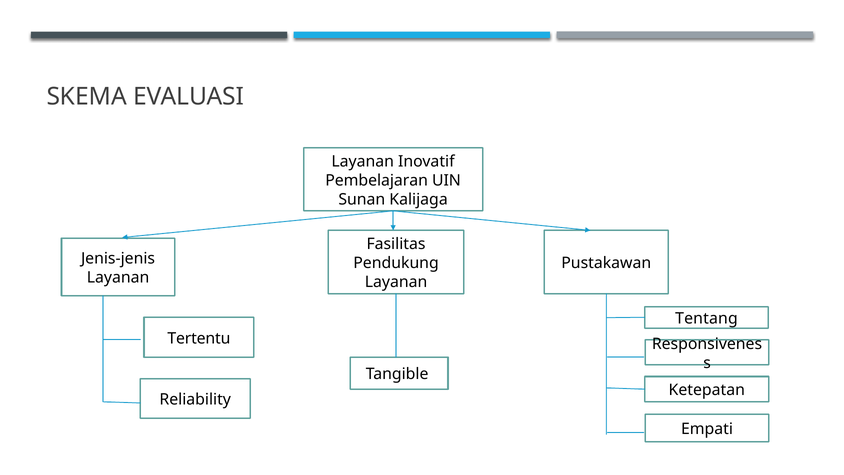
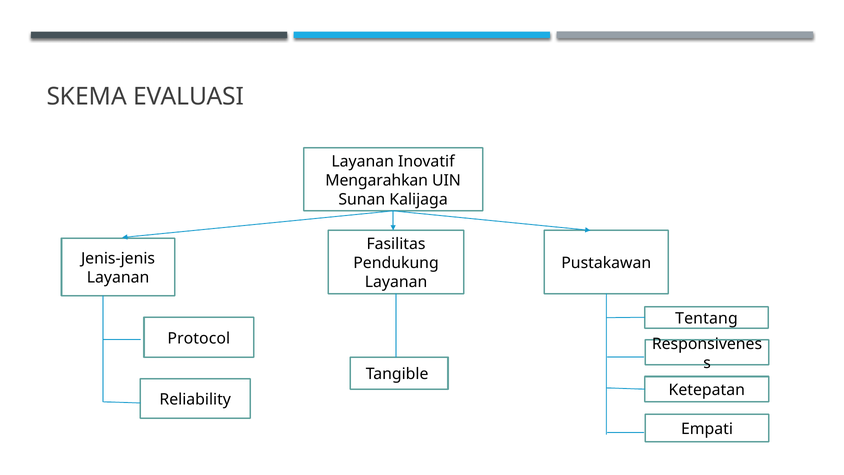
Pembelajaran: Pembelajaran -> Mengarahkan (377, 180)
Tertentu: Tertentu -> Protocol (199, 338)
